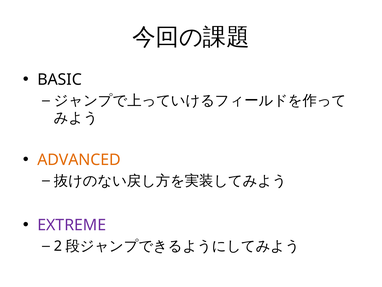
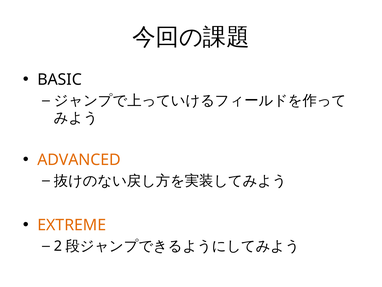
EXTREME colour: purple -> orange (72, 225)
